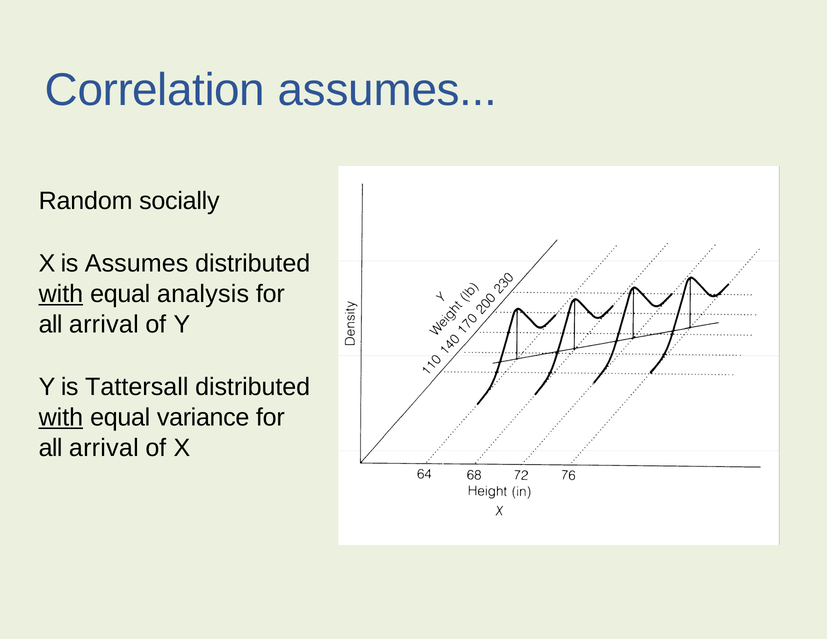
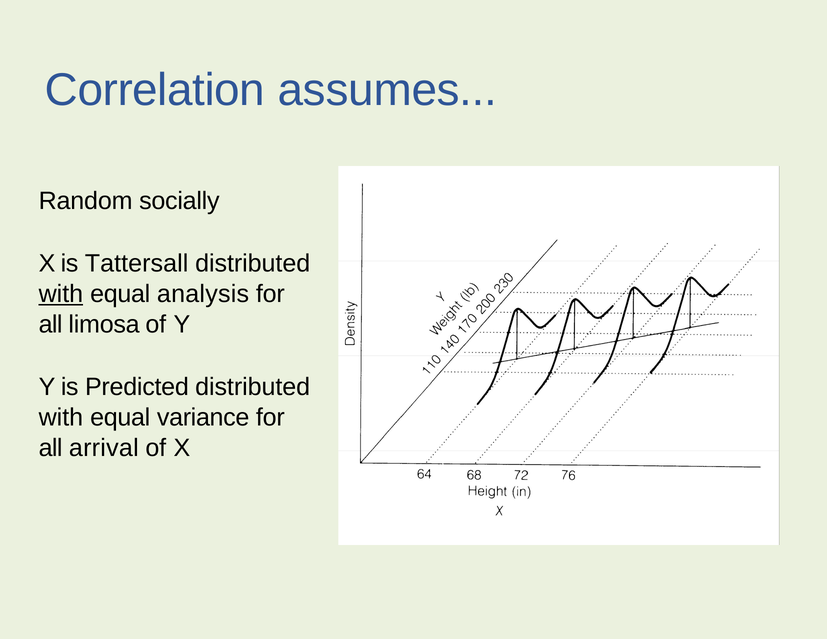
is Assumes: Assumes -> Tattersall (137, 264)
arrival: arrival -> limosa (104, 324)
Tattersall: Tattersall -> Predicted (137, 387)
with underline: present -> none (61, 417)
